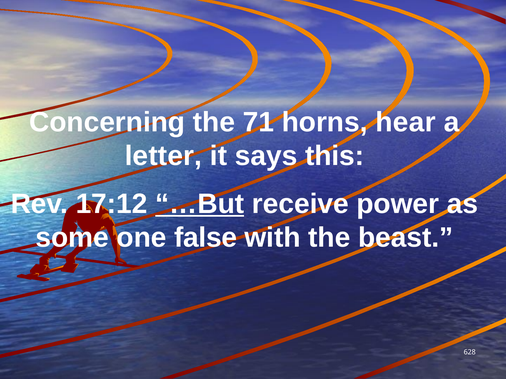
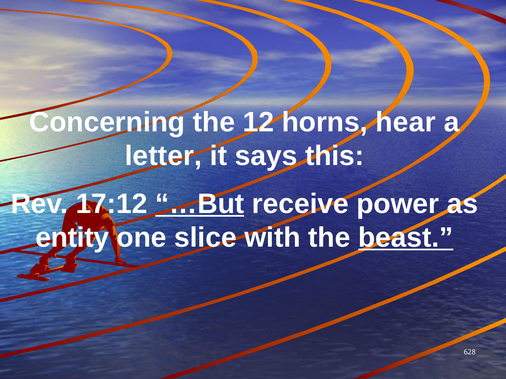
71: 71 -> 12 (258, 123)
some: some -> entity (72, 238)
false: false -> slice (205, 238)
beast underline: none -> present (406, 238)
